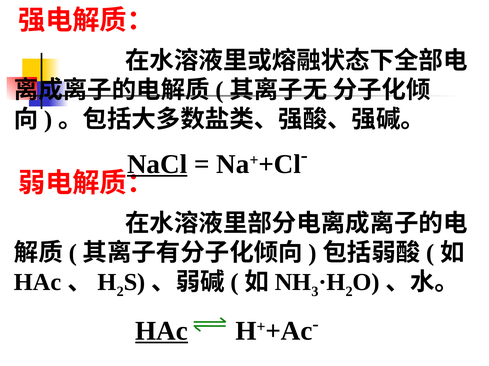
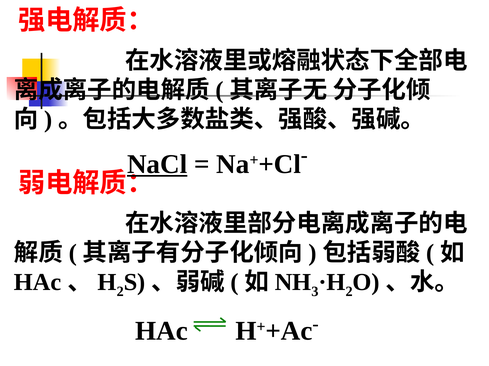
HAc underline: present -> none (162, 332)
